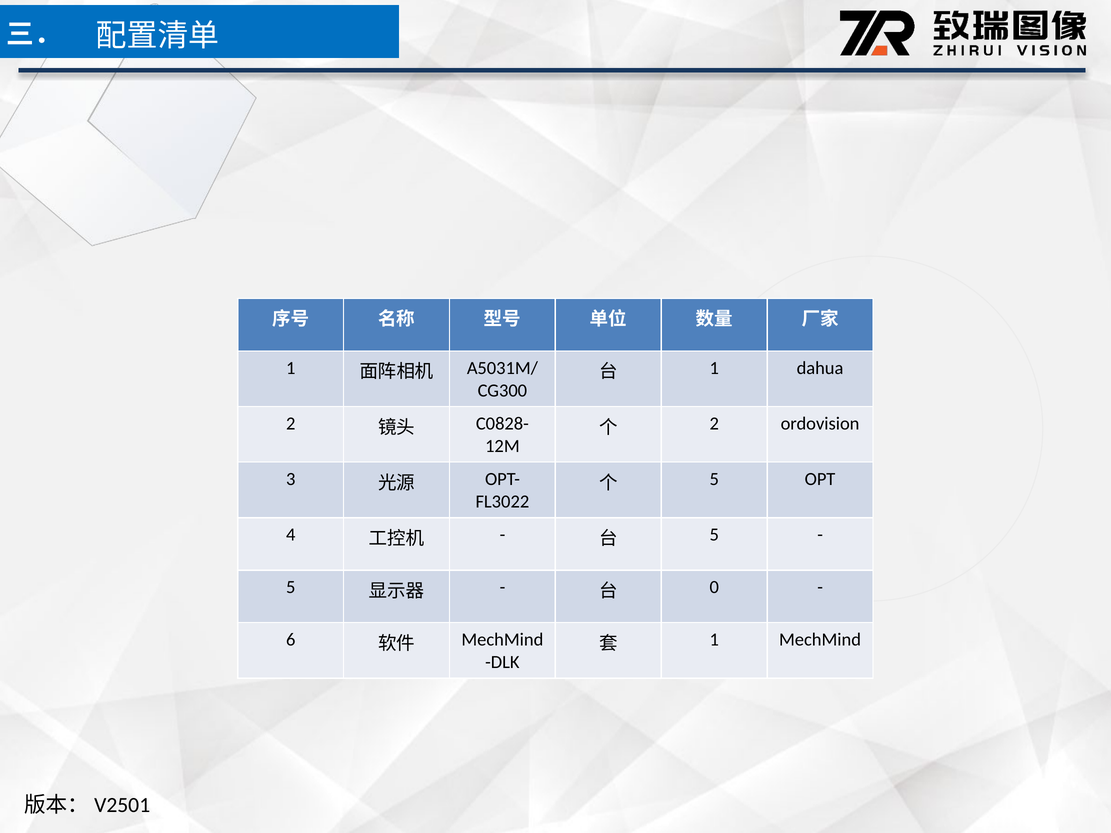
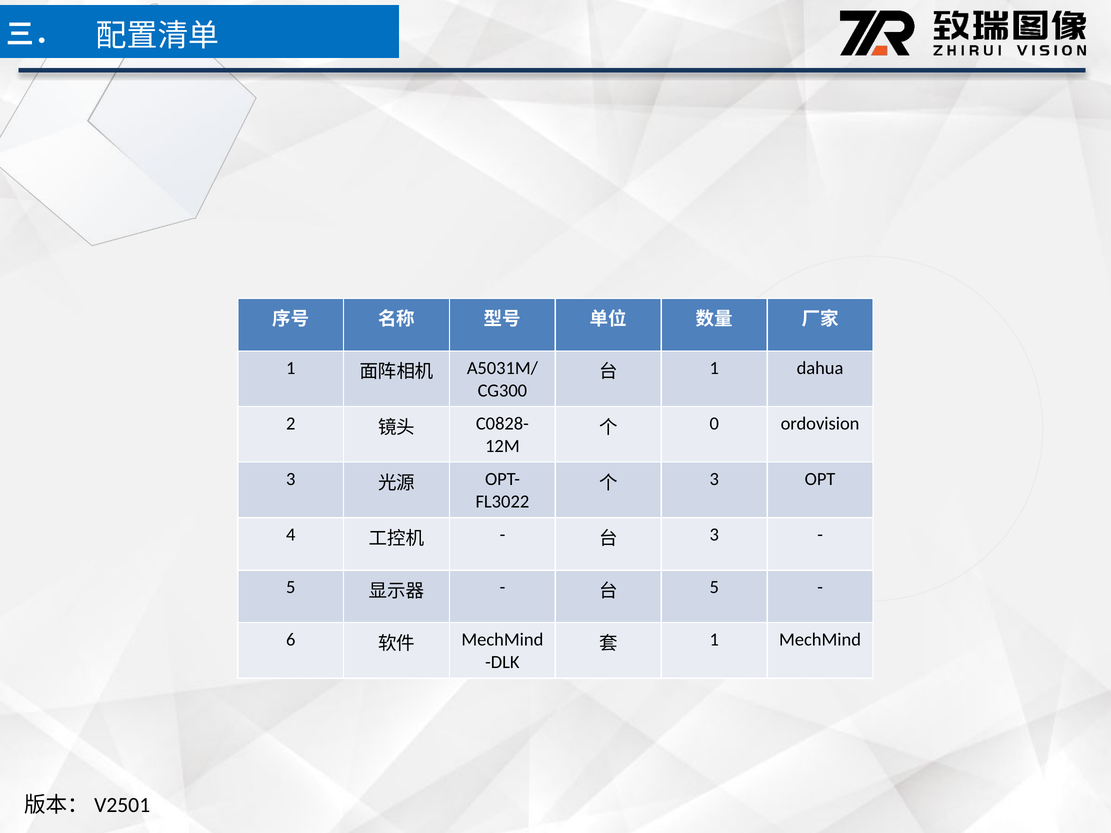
2: 2 -> 0 (714, 424)
5: 5 -> 3 (714, 479)
5: 5 -> 3 (714, 535)
0: 0 -> 5 (714, 587)
